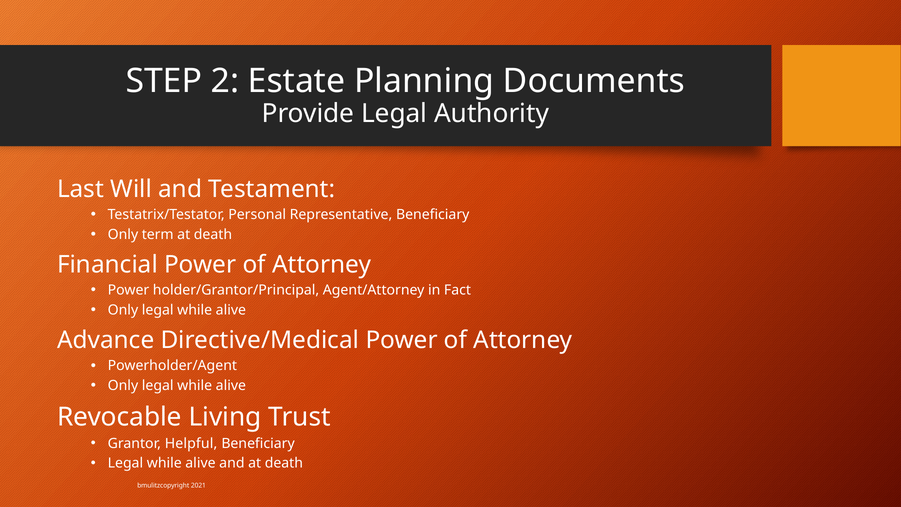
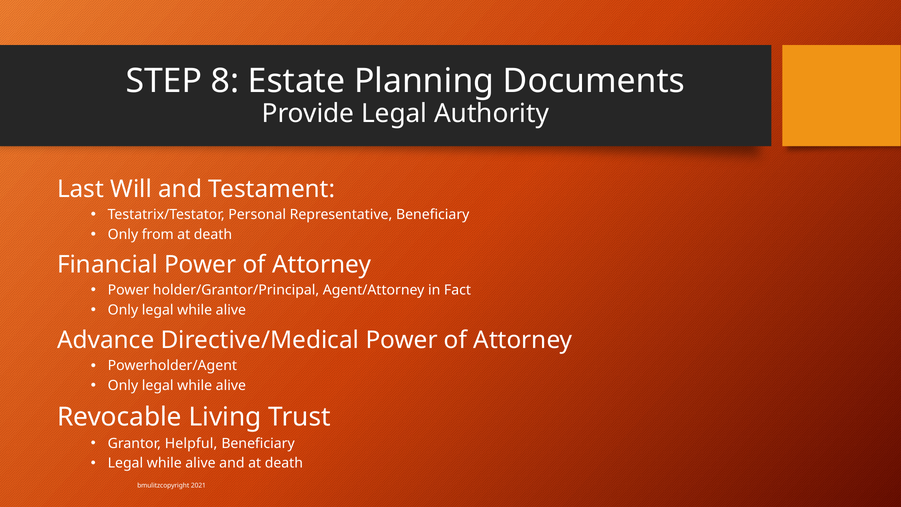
2: 2 -> 8 (225, 81)
term: term -> from (158, 234)
